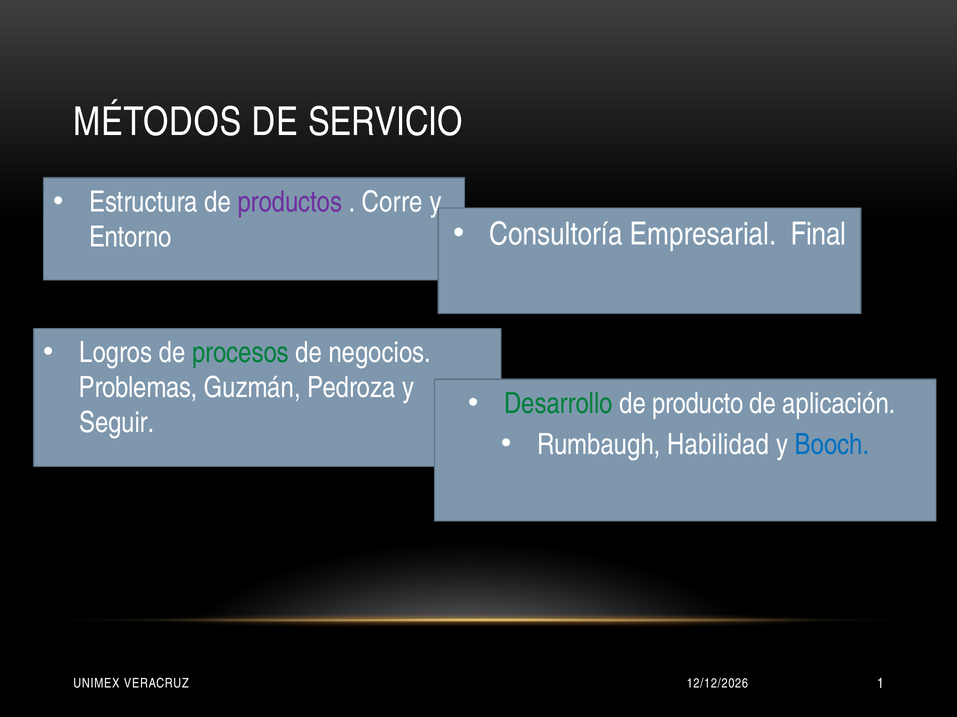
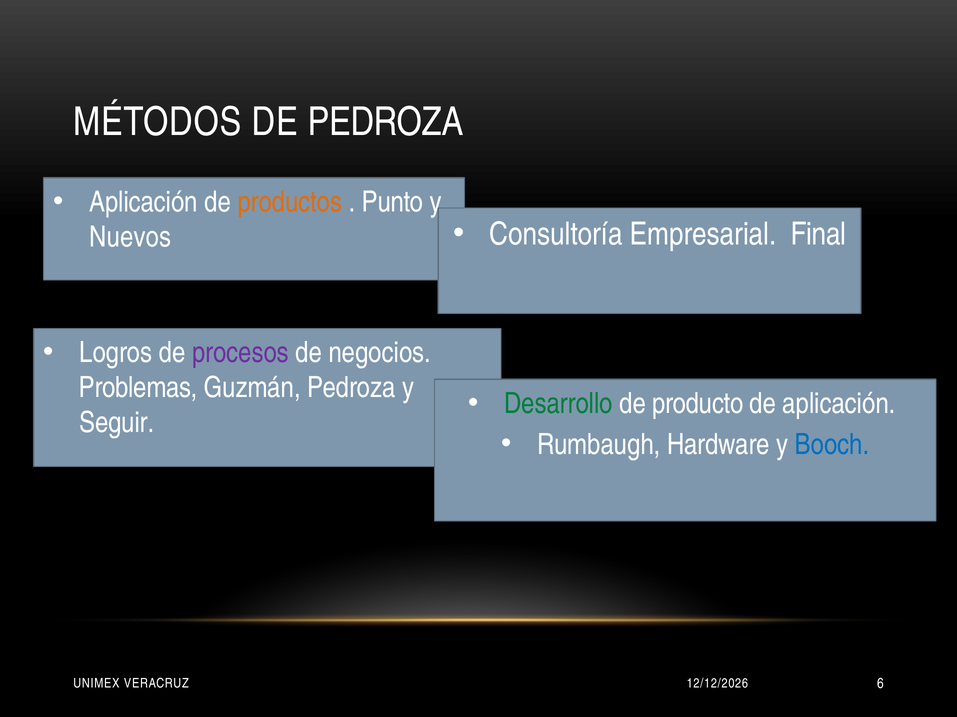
DE SERVICIO: SERVICIO -> PEDROZA (386, 122)
Estructura: Estructura -> Aplicación (143, 202)
productos colour: purple -> orange (290, 202)
Corre: Corre -> Punto (393, 202)
Entorno: Entorno -> Nuevos (130, 237)
procesos colour: green -> purple (240, 353)
Habilidad: Habilidad -> Hardware (718, 445)
1: 1 -> 6 (880, 684)
